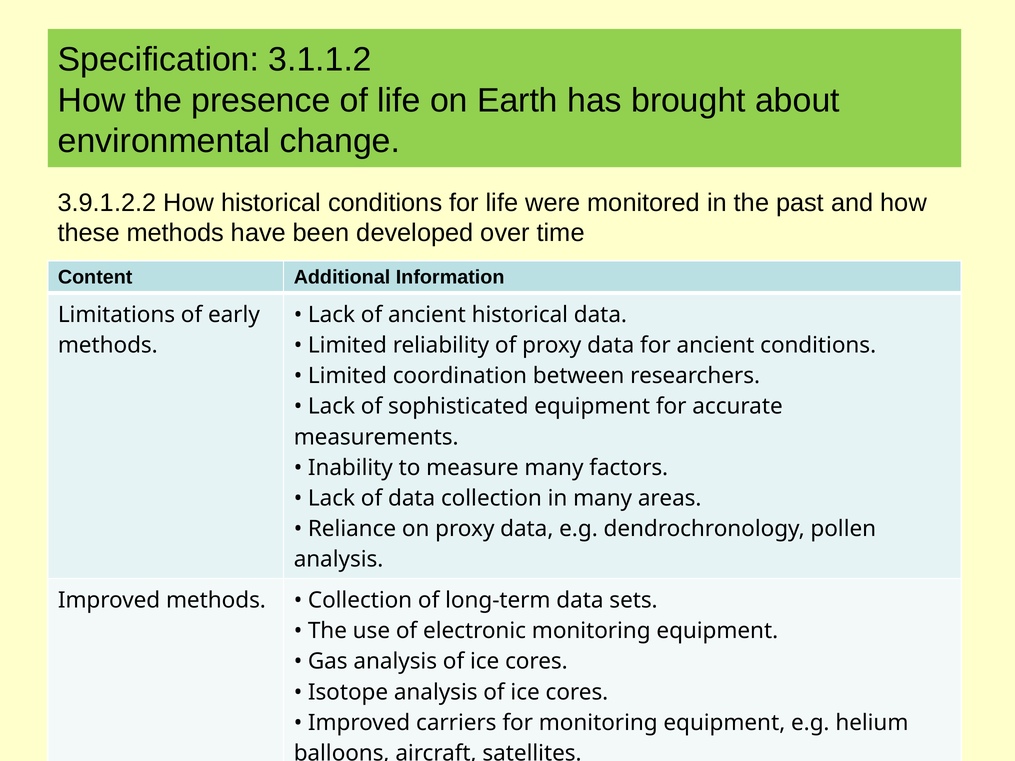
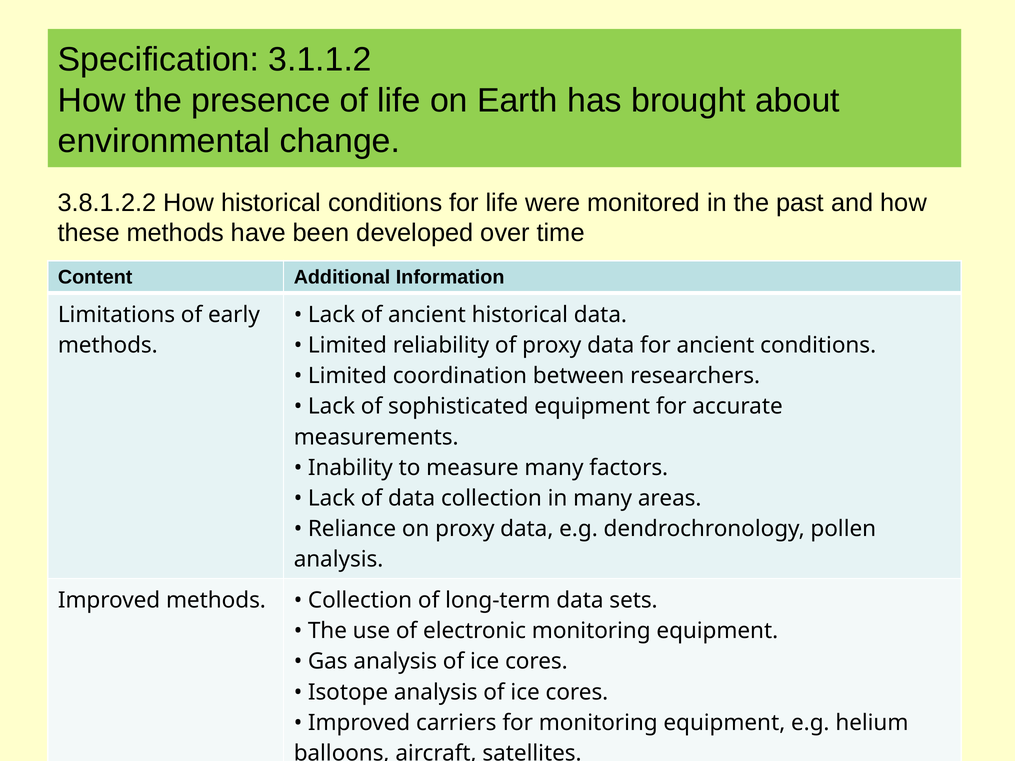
3.9.1.2.2: 3.9.1.2.2 -> 3.8.1.2.2 (107, 203)
